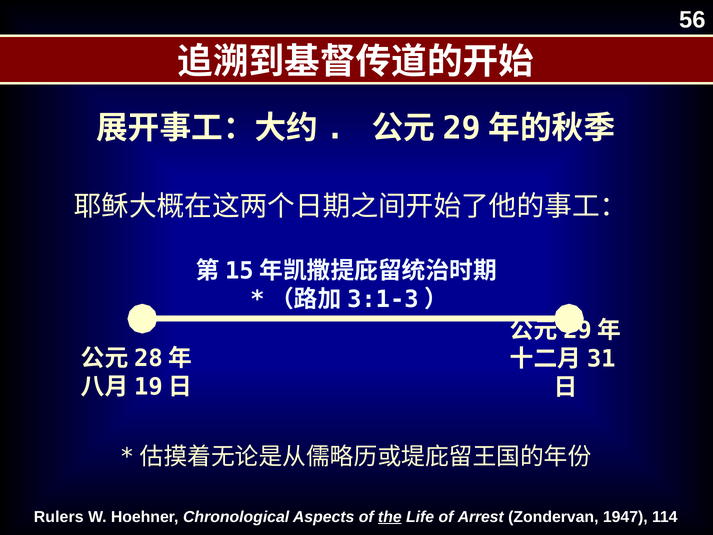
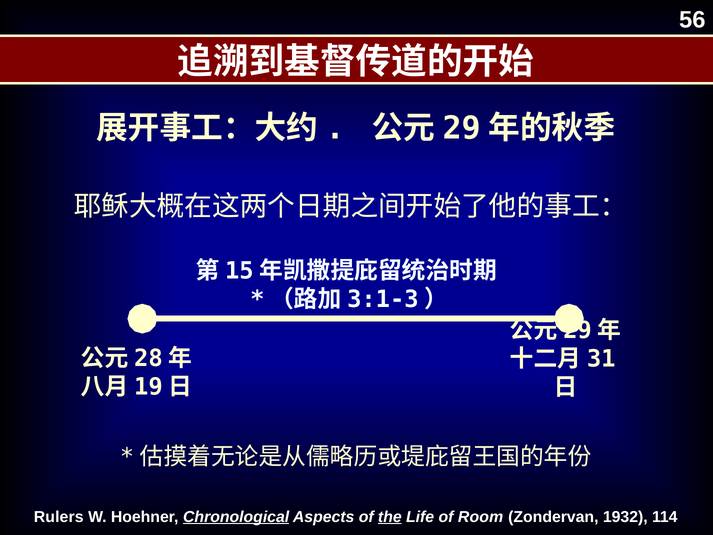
Chronological underline: none -> present (236, 517)
Arrest: Arrest -> Room (481, 517)
1947: 1947 -> 1932 (625, 517)
